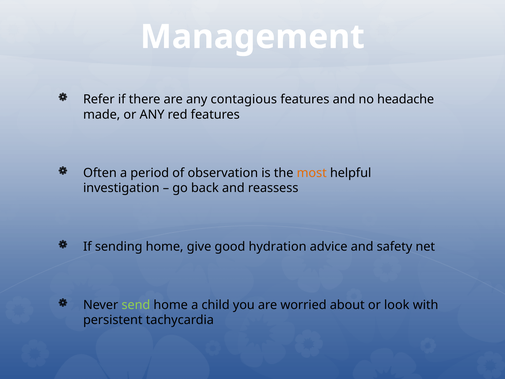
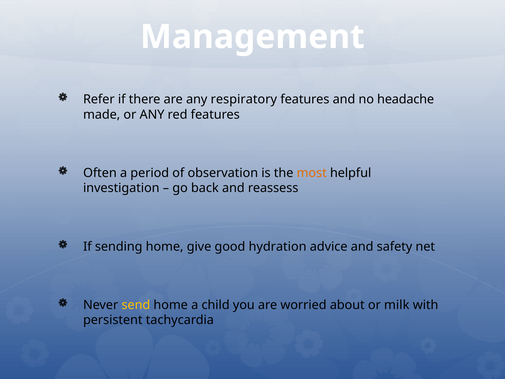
contagious: contagious -> respiratory (244, 99)
send colour: light green -> yellow (136, 305)
look: look -> milk (397, 305)
